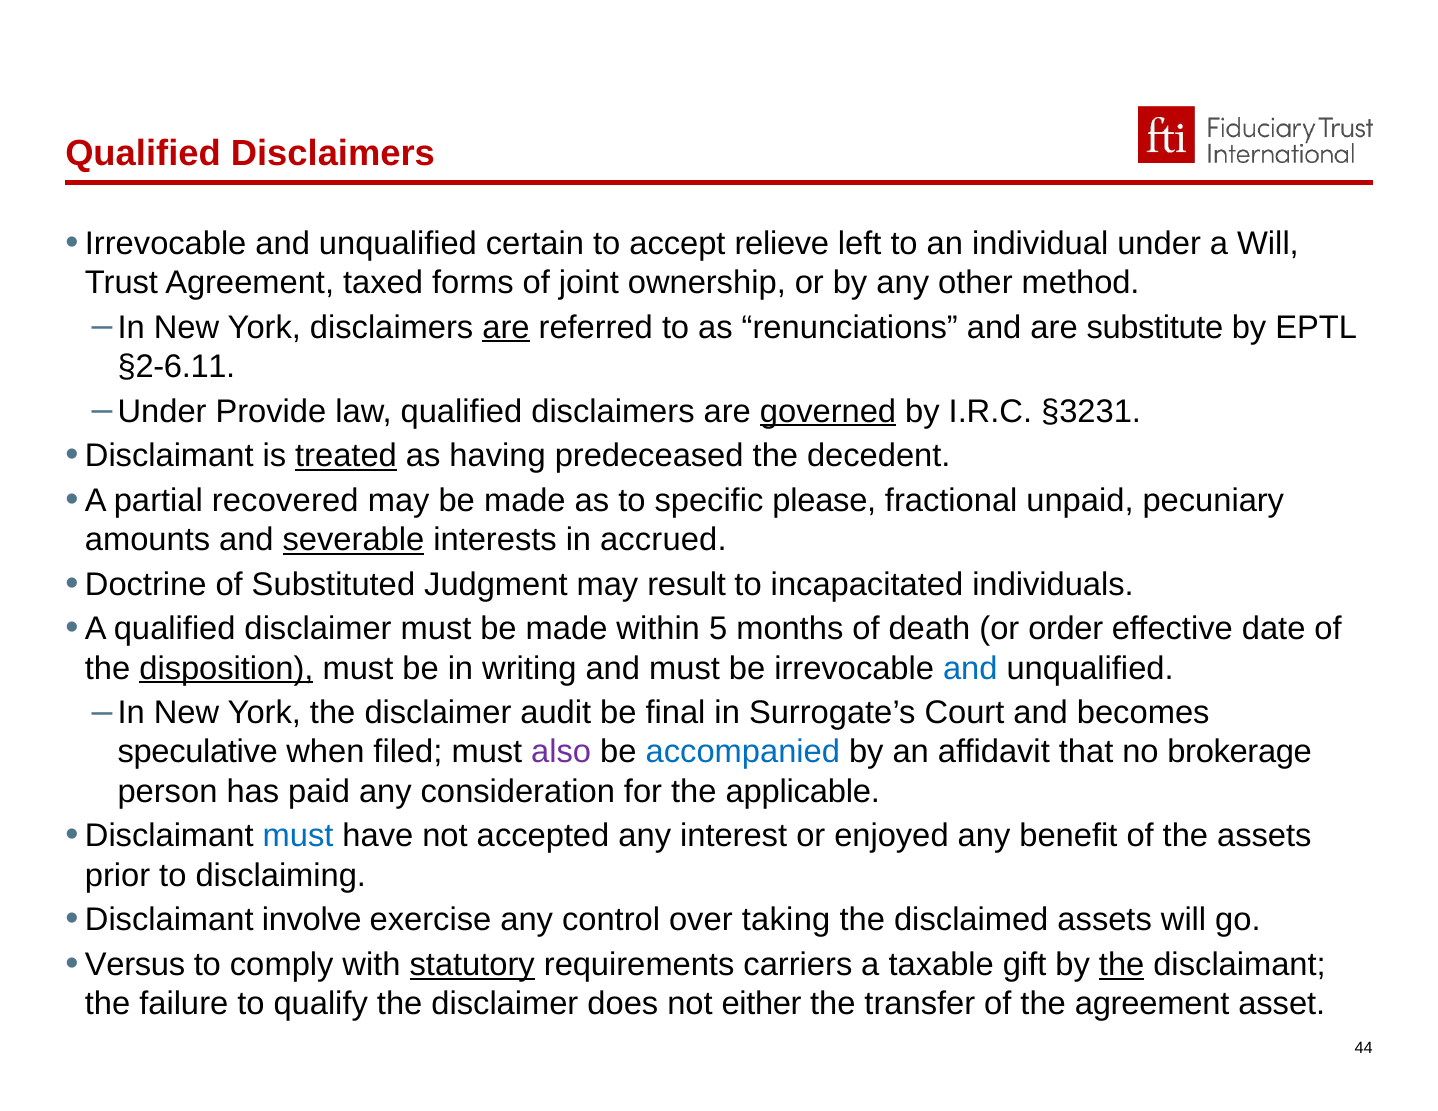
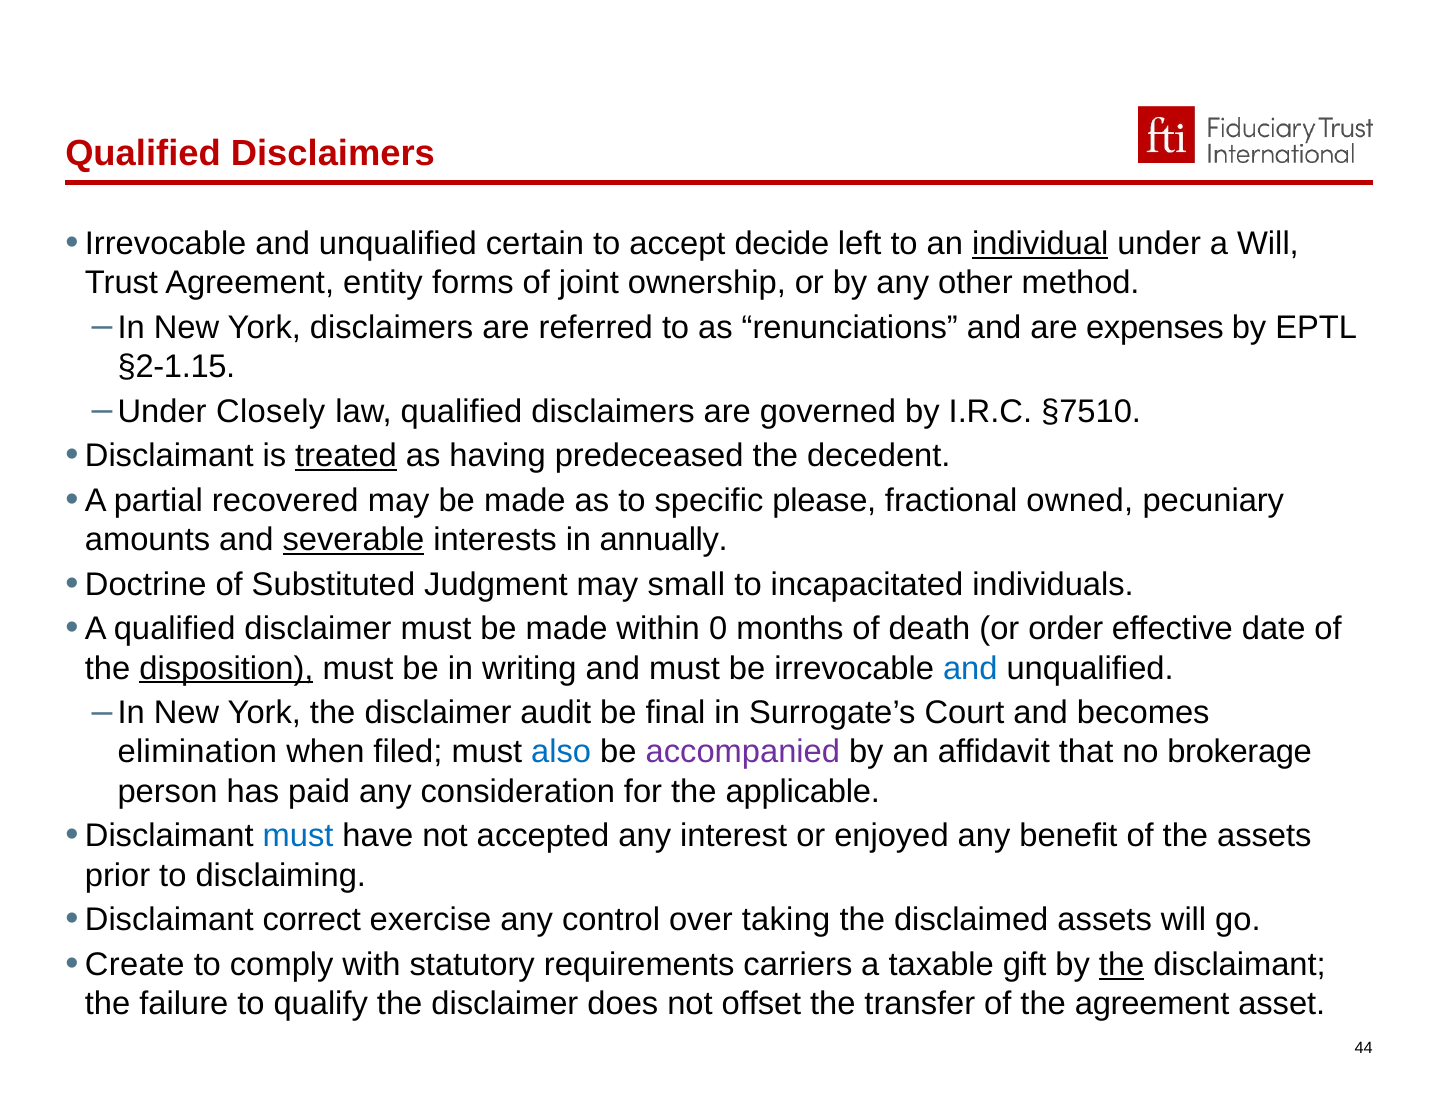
relieve: relieve -> decide (782, 244)
individual underline: none -> present (1040, 244)
taxed: taxed -> entity (383, 283)
are underline: present -> none (506, 327)
substitute: substitute -> expenses (1155, 327)
§2-6.11: §2-6.11 -> §2-1.15 (176, 367)
Provide: Provide -> Closely (271, 411)
governed underline: present -> none (828, 411)
§3231: §3231 -> §7510 (1091, 411)
unpaid: unpaid -> owned (1080, 501)
accrued: accrued -> annually (664, 540)
result: result -> small (686, 585)
5: 5 -> 0 (718, 629)
speculative: speculative -> elimination (197, 752)
also colour: purple -> blue (561, 752)
accompanied colour: blue -> purple (743, 752)
involve: involve -> correct (312, 920)
Versus: Versus -> Create (135, 965)
statutory underline: present -> none (472, 965)
either: either -> offset (761, 1004)
